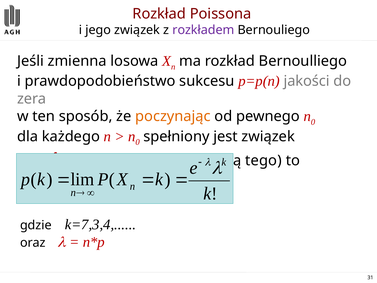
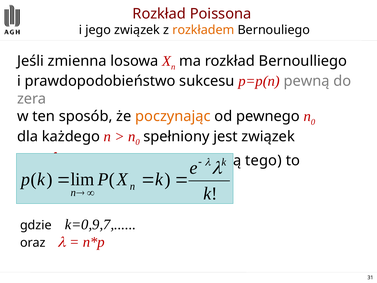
rozkładem colour: purple -> orange (203, 30)
jakości: jakości -> pewną (307, 81)
k=7,3,4: k=7,3,4 -> k=0,9,7 (100, 224)
